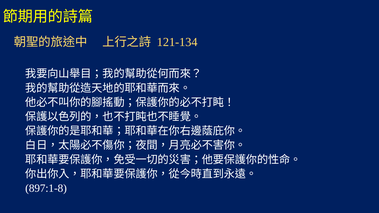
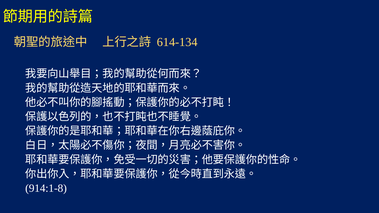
121-134: 121-134 -> 614-134 (177, 42)
897:1-8: 897:1-8 -> 914:1-8 (46, 188)
